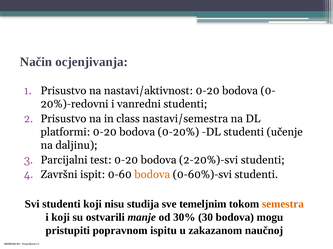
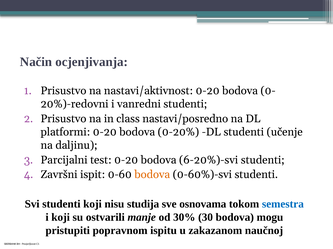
nastavi/semestra: nastavi/semestra -> nastavi/posredno (185, 119)
2-20%)-svi: 2-20%)-svi -> 6-20%)-svi (209, 160)
temeljnim: temeljnim -> osnovama (203, 204)
semestra colour: orange -> blue (283, 204)
